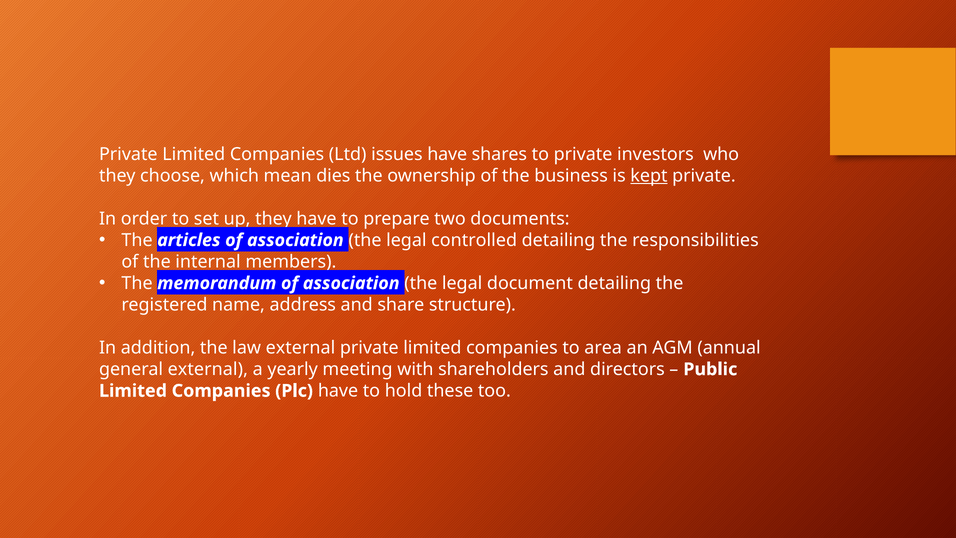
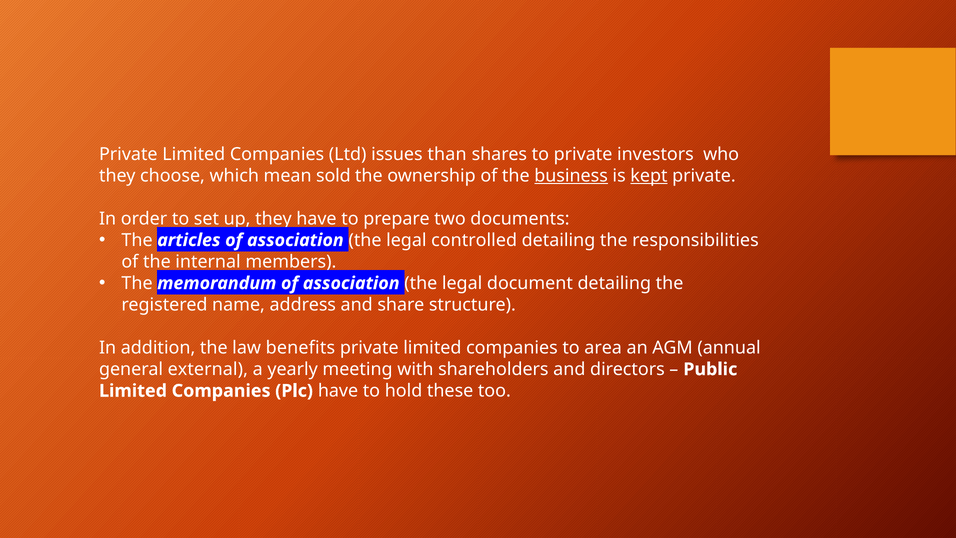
issues have: have -> than (447, 154)
dies: dies -> sold (333, 176)
business underline: none -> present (571, 176)
law external: external -> benefits (300, 348)
